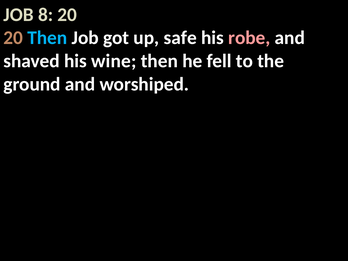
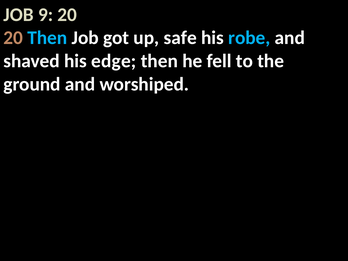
8: 8 -> 9 (46, 15)
robe colour: pink -> light blue (249, 38)
wine: wine -> edge (114, 61)
